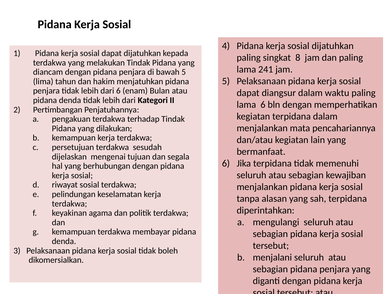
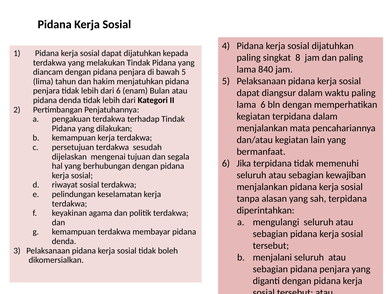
241: 241 -> 840 (266, 69)
